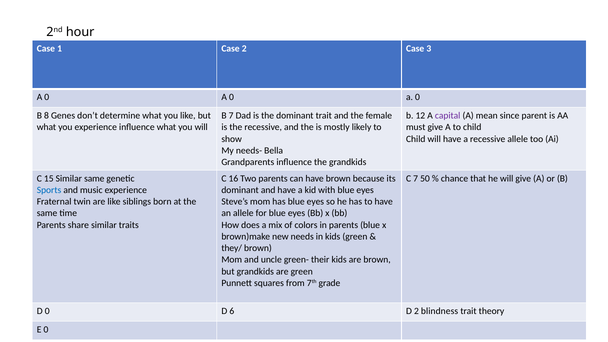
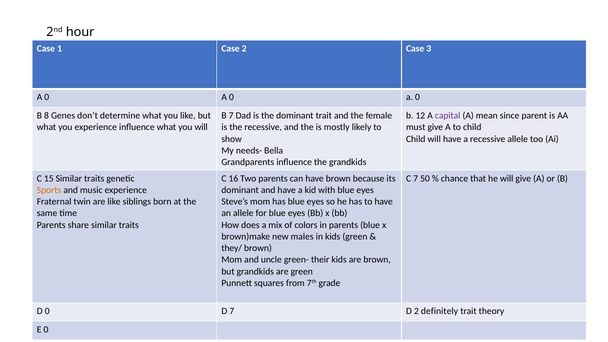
15 Similar same: same -> traits (94, 178)
Sports colour: blue -> orange (49, 190)
needs: needs -> males (302, 237)
D 6: 6 -> 7 (232, 311)
blindness: blindness -> definitely (440, 311)
